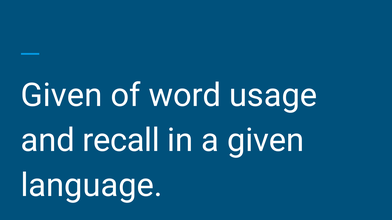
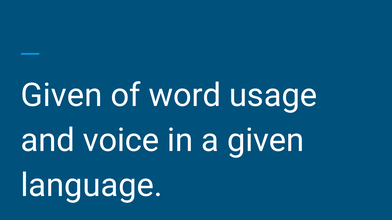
recall: recall -> voice (121, 141)
